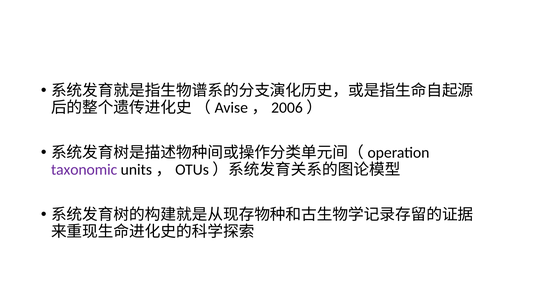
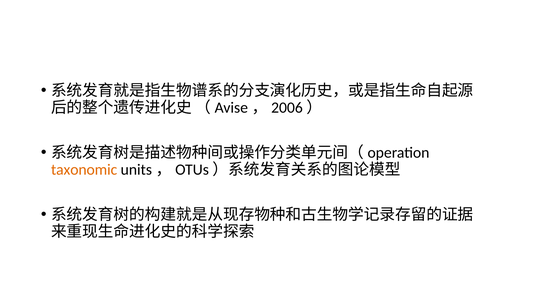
taxonomic colour: purple -> orange (84, 170)
